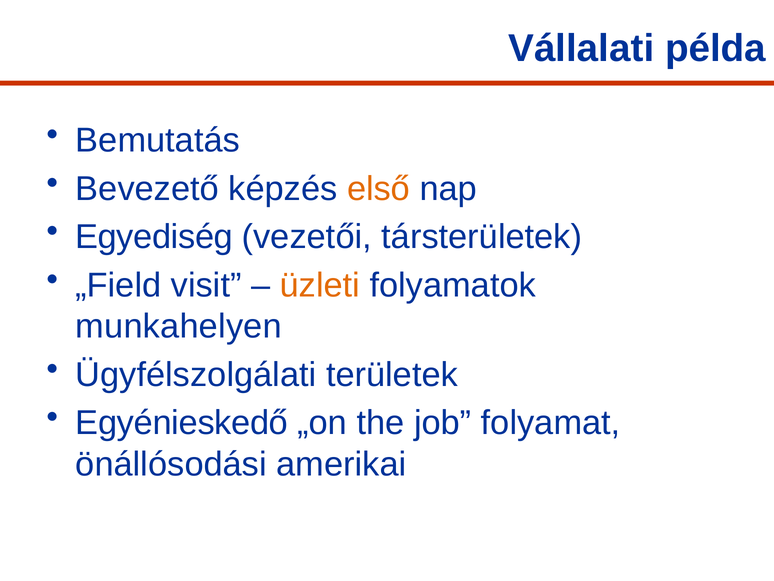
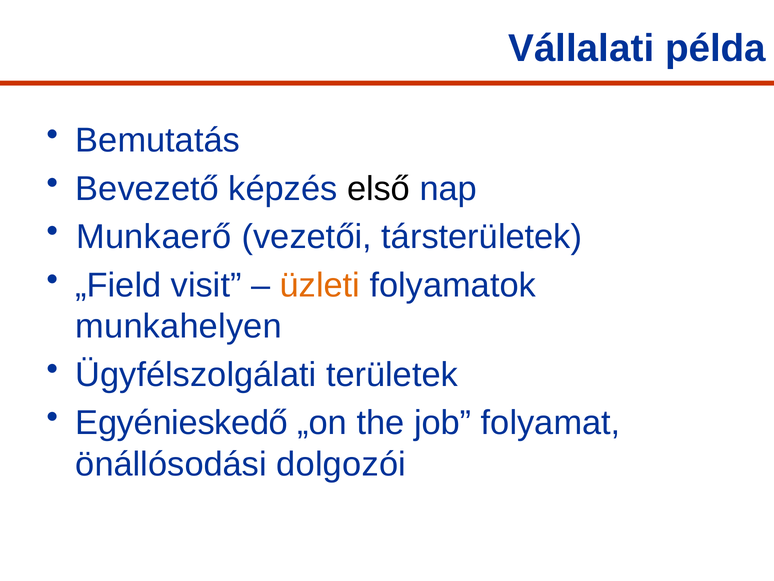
első colour: orange -> black (379, 189)
Egyediség: Egyediség -> Munkaerő (154, 237)
amerikai: amerikai -> dolgozói (341, 464)
